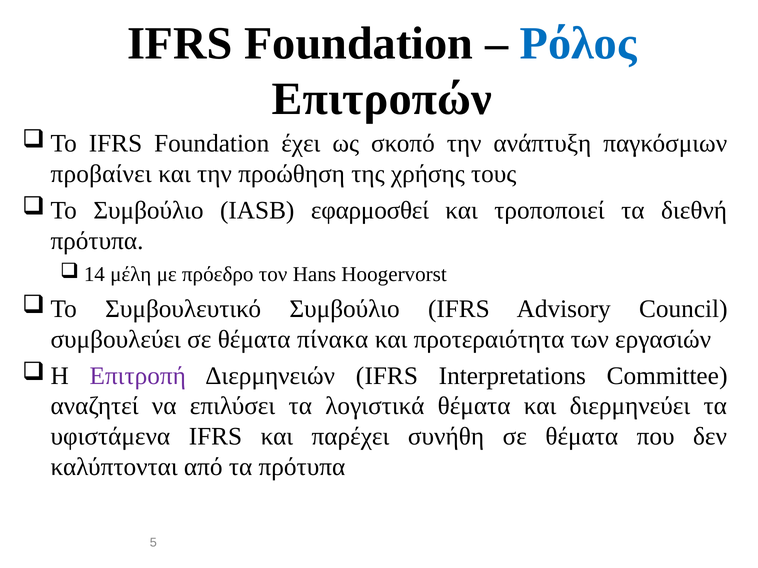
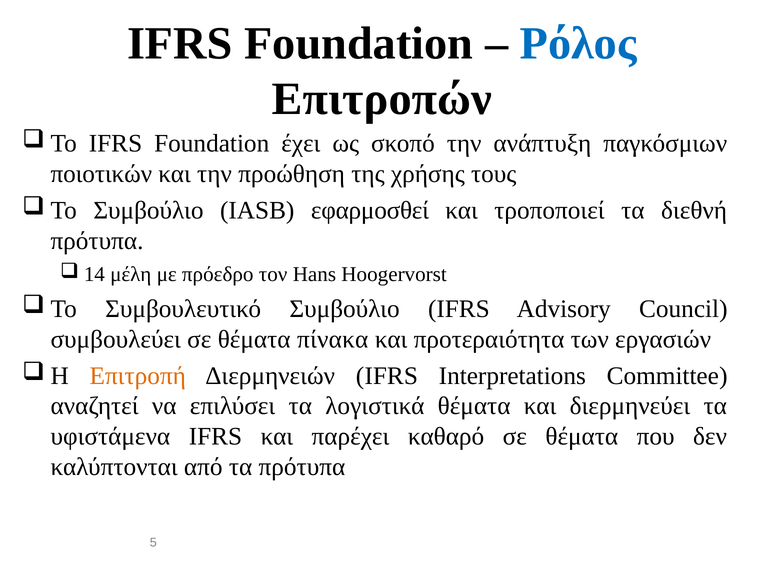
προβαίνει: προβαίνει -> ποιοτικών (101, 174)
Επιτροπή colour: purple -> orange (138, 376)
συνήθη: συνήθη -> καθαρό (446, 437)
